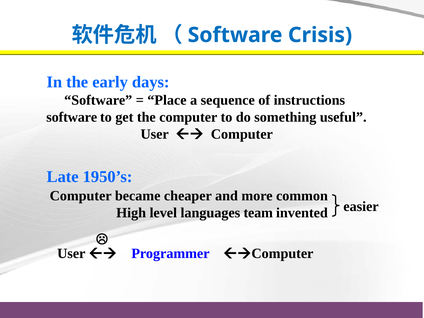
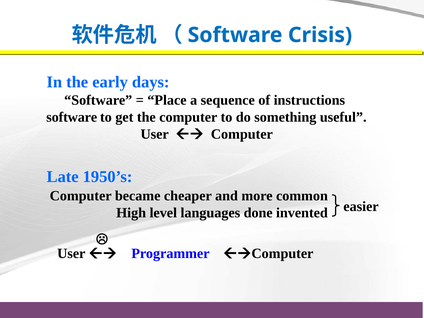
team: team -> done (258, 213)
